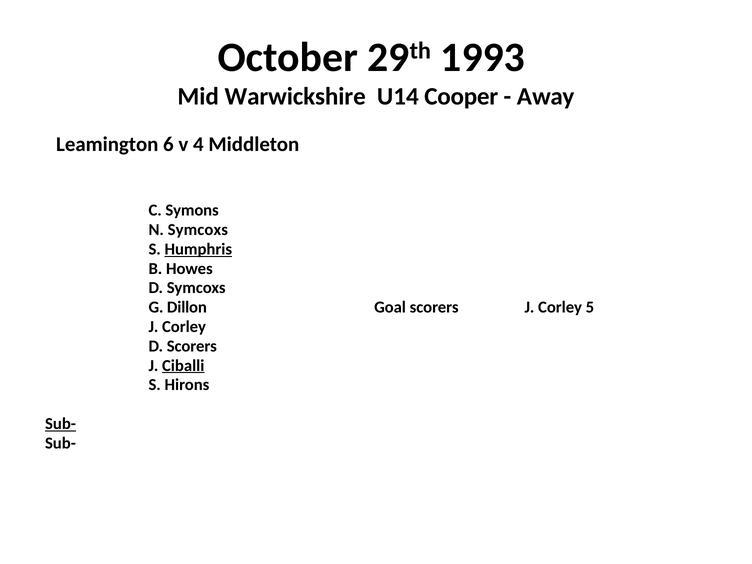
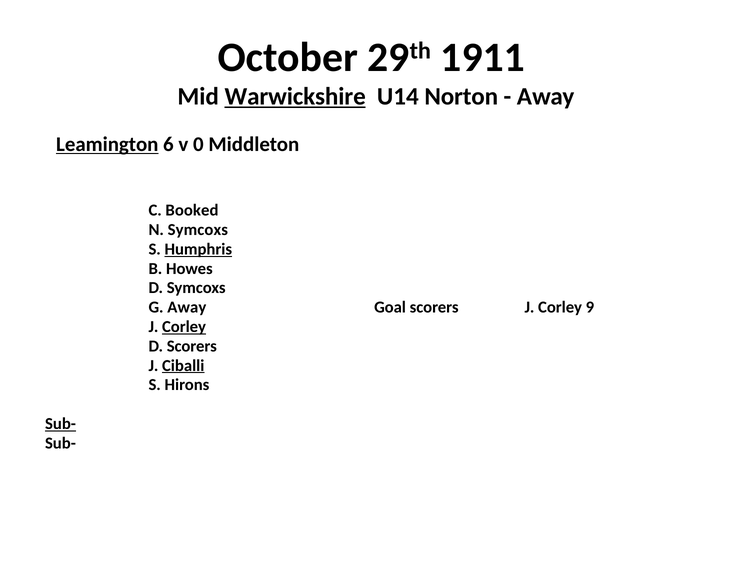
1993: 1993 -> 1911 (483, 57)
Warwickshire underline: none -> present (295, 96)
Cooper: Cooper -> Norton (461, 96)
Leamington underline: none -> present (107, 145)
4: 4 -> 0 (198, 145)
Symons: Symons -> Booked (192, 210)
G Dillon: Dillon -> Away (187, 307)
5: 5 -> 9 (590, 307)
Corley underline: none -> present (184, 327)
